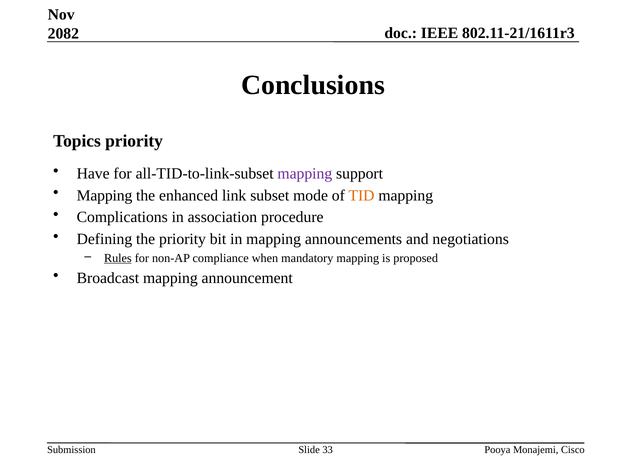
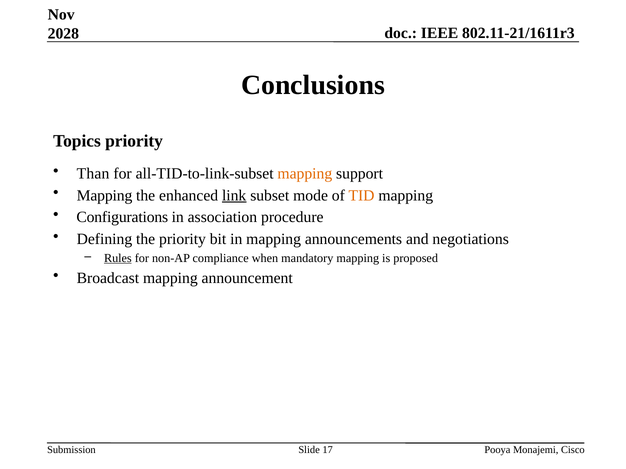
2082: 2082 -> 2028 (63, 33)
Have: Have -> Than (93, 174)
mapping colour: purple -> orange (305, 174)
link underline: none -> present (234, 196)
Complications: Complications -> Configurations (122, 217)
33: 33 -> 17 (328, 450)
